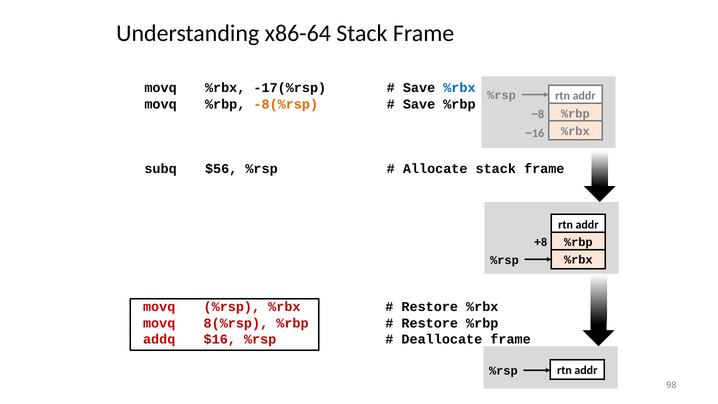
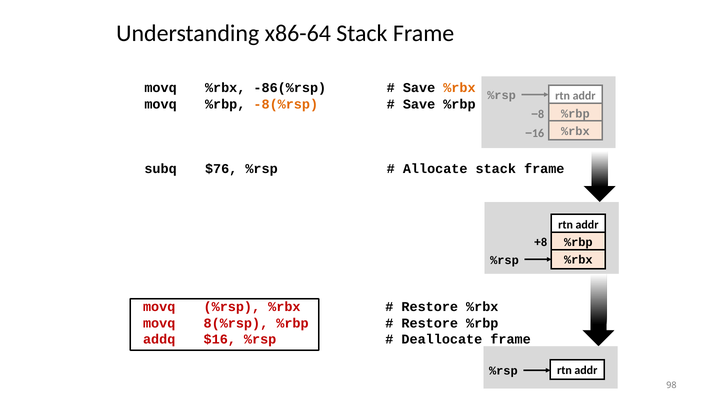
-17(%rsp: -17(%rsp -> -86(%rsp (290, 88)
%rbx colour: blue -> orange (459, 88)
$56: $56 -> $76 (221, 169)
